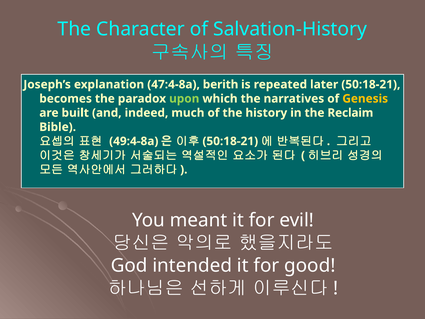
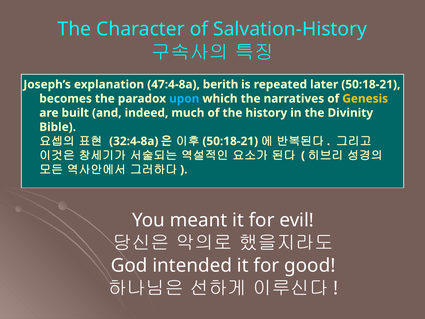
upon colour: light green -> light blue (184, 99)
Reclaim: Reclaim -> Divinity (350, 113)
49:4-8a: 49:4-8a -> 32:4-8a (134, 141)
